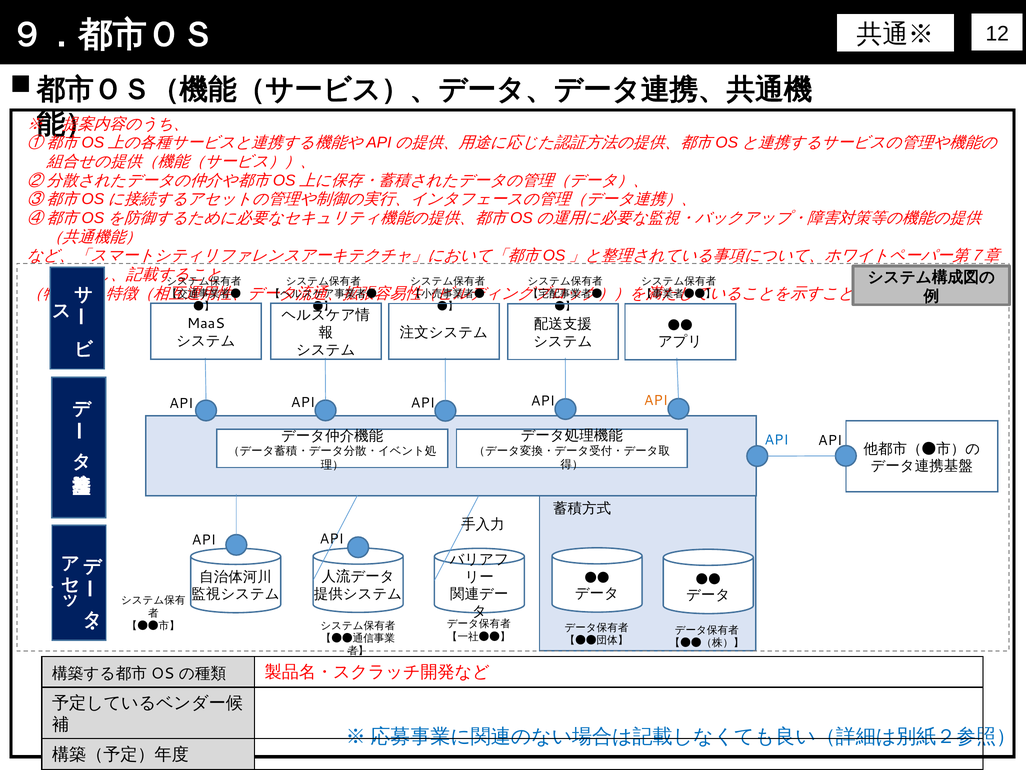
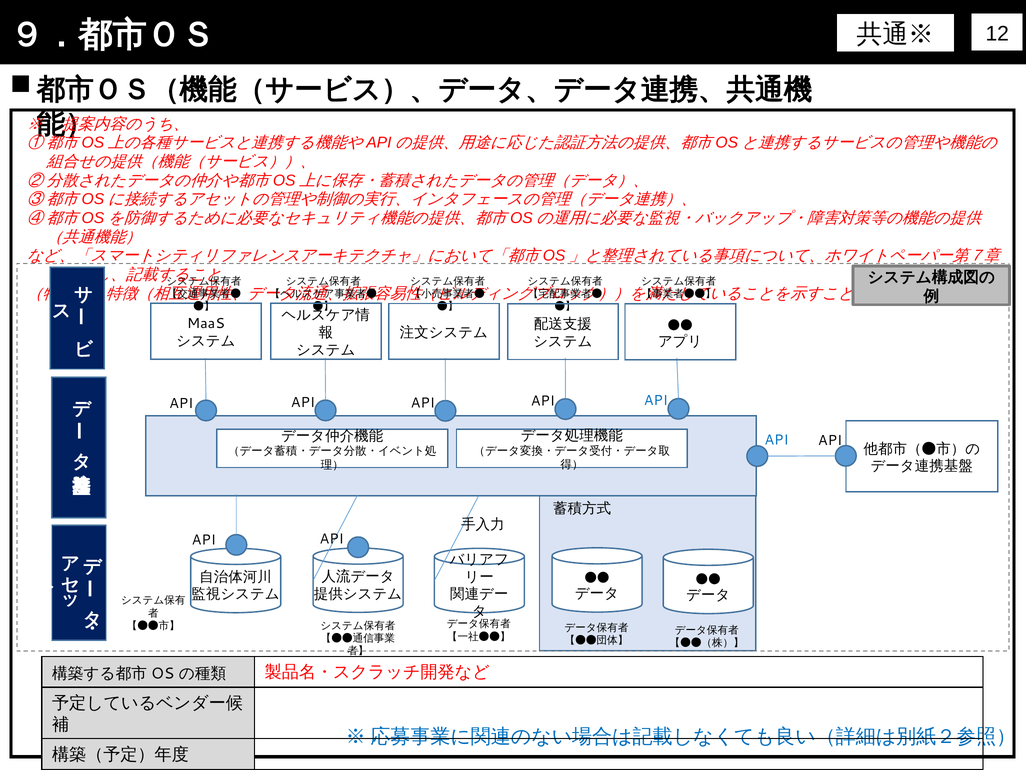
API colour: orange -> blue (656, 400)
